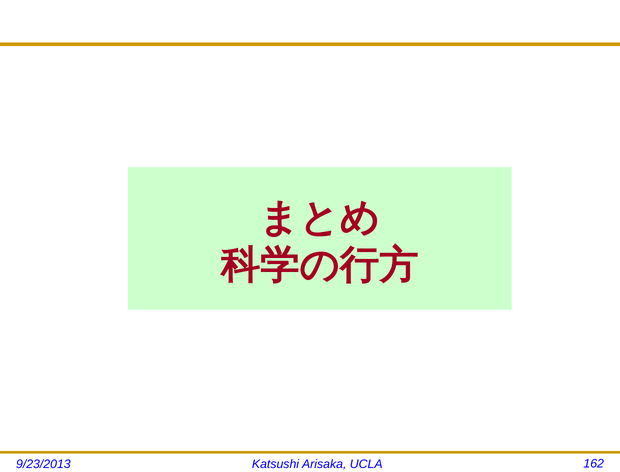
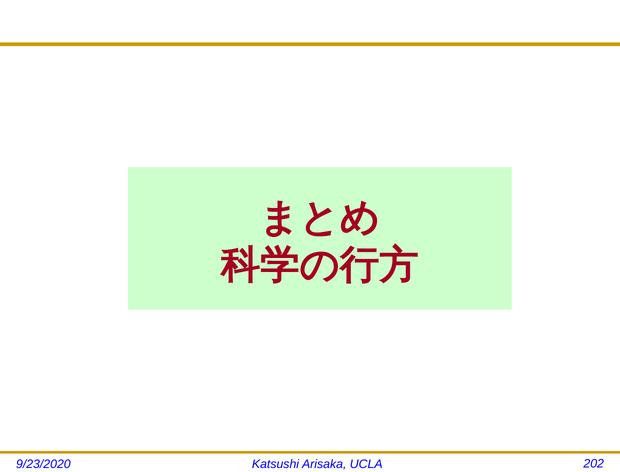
9/23/2013: 9/23/2013 -> 9/23/2020 (43, 465)
162: 162 -> 202 (594, 464)
